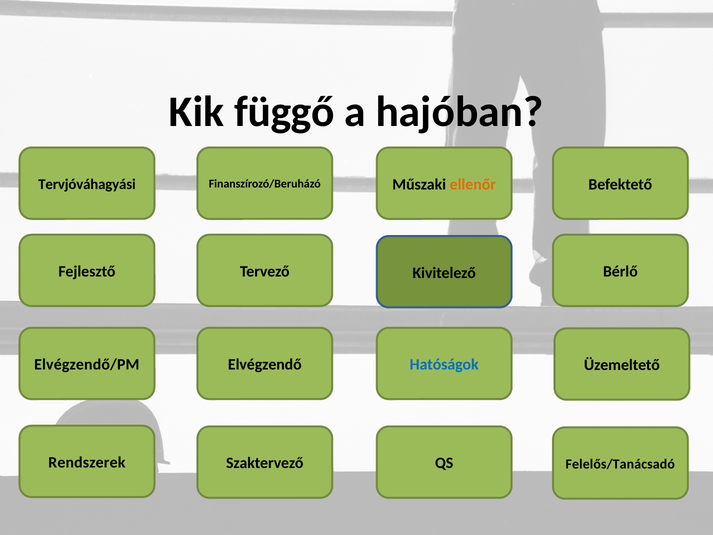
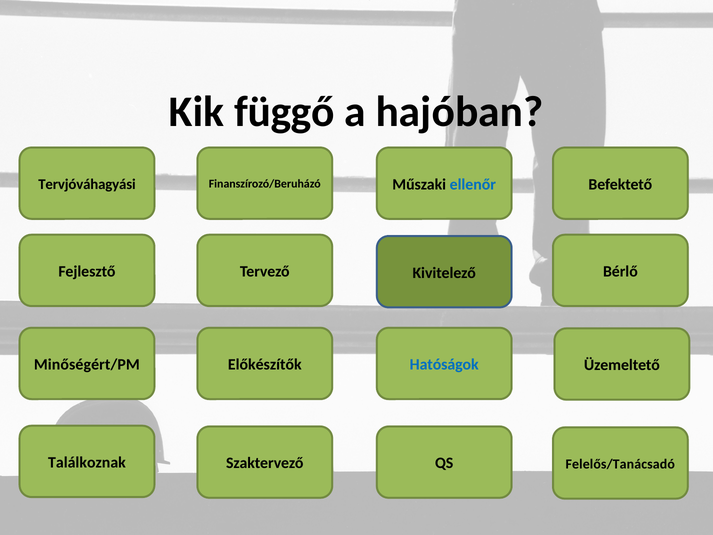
ellenőr colour: orange -> blue (473, 184)
Elvégzendő/PM: Elvégzendő/PM -> Minőségért/PM (87, 364)
Elvégzendő: Elvégzendő -> Előkészítők (265, 364)
Rendszerek: Rendszerek -> Találkoznak (87, 462)
